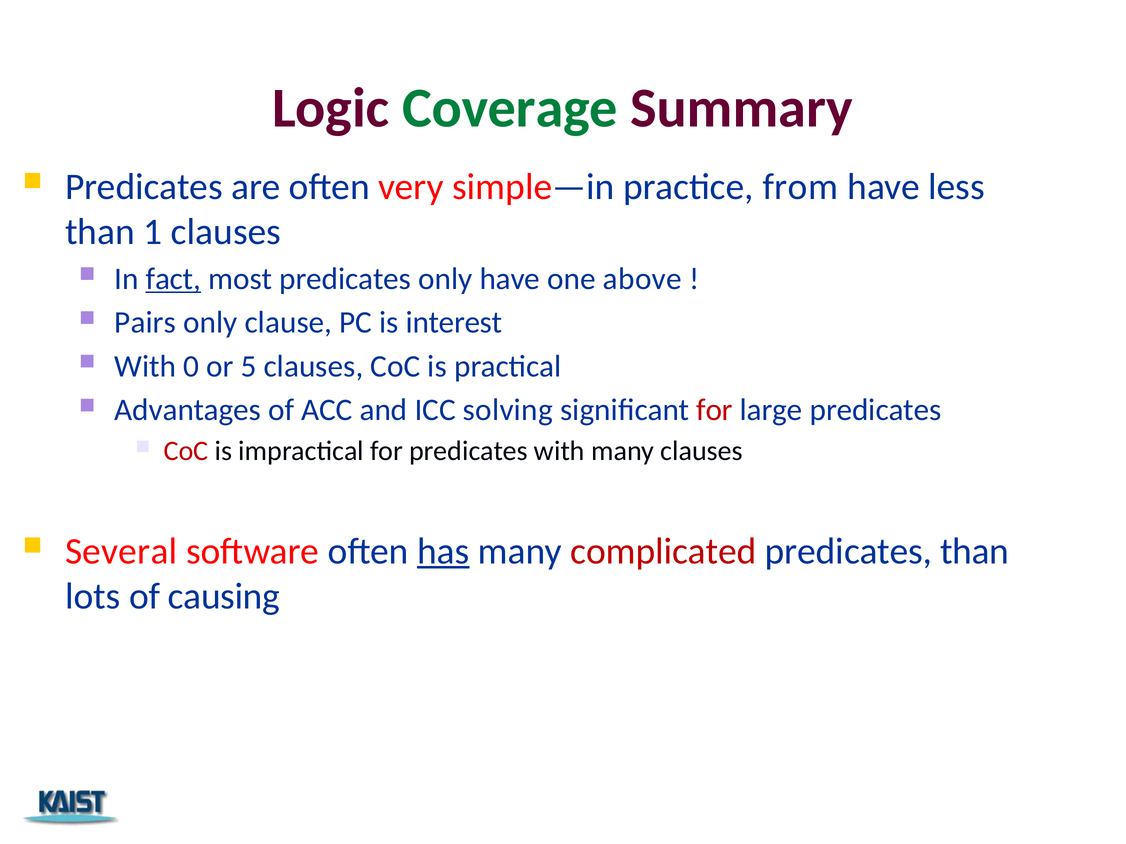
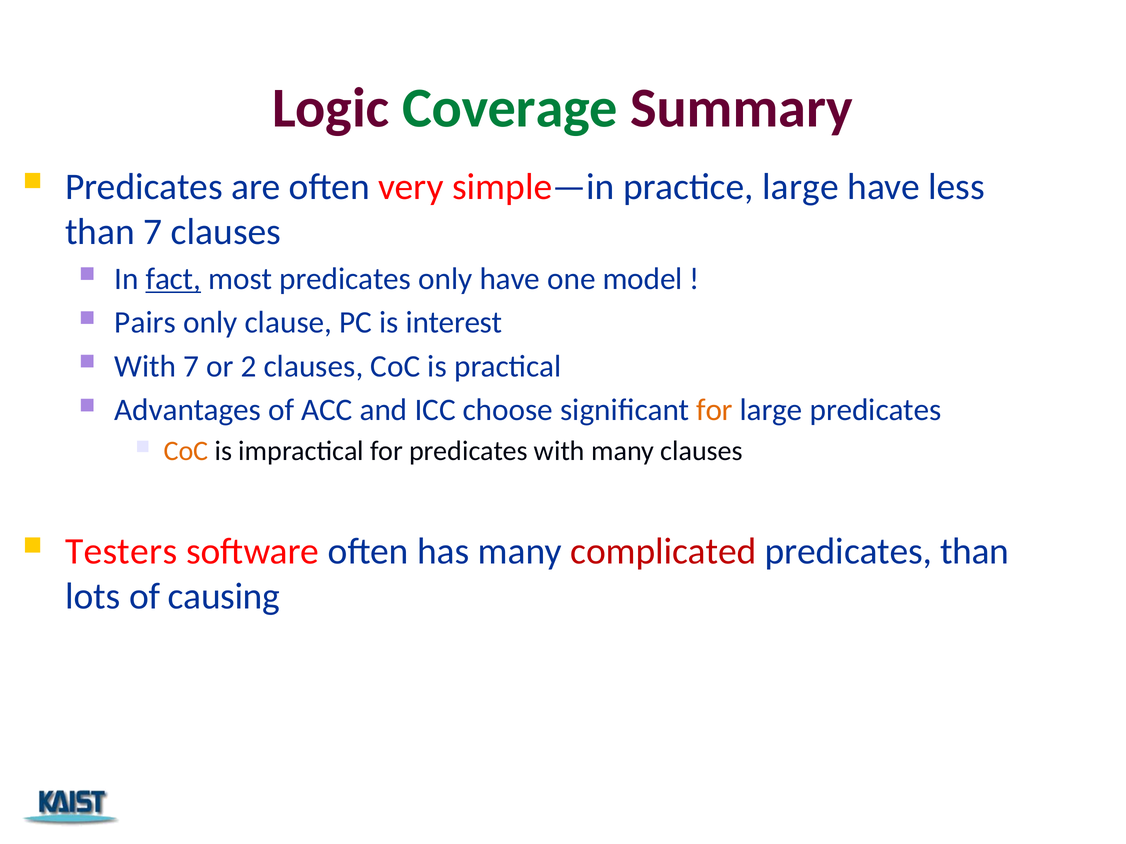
practice from: from -> large (800, 187)
than 1: 1 -> 7 (153, 232)
above: above -> model (643, 279)
With 0: 0 -> 7 (191, 367)
5: 5 -> 2 (249, 367)
solving: solving -> choose (508, 410)
for colour: red -> orange (715, 410)
CoC colour: red -> orange (186, 451)
Several: Several -> Testers (121, 551)
has underline: present -> none (443, 551)
